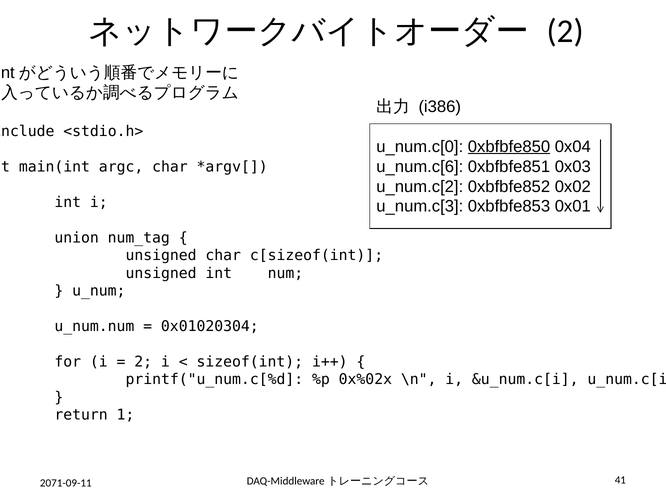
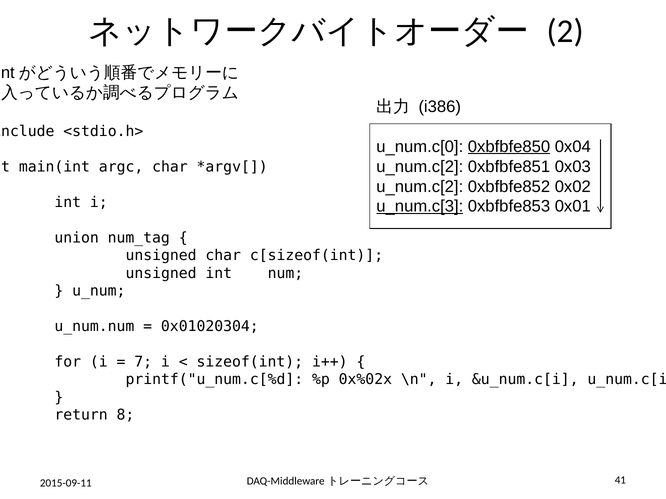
u_num.c[6: u_num.c[6 -> u_num.c[2 (420, 167)
u_num.c[3 underline: none -> present (420, 207)
2: 2 -> 7 (143, 362)
1: 1 -> 8 (125, 415)
2071-09-11: 2071-09-11 -> 2015-09-11 (66, 483)
